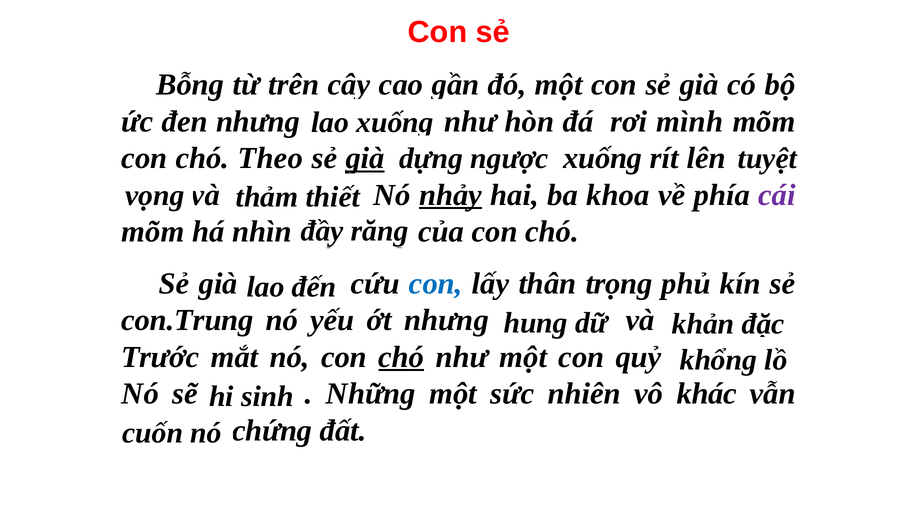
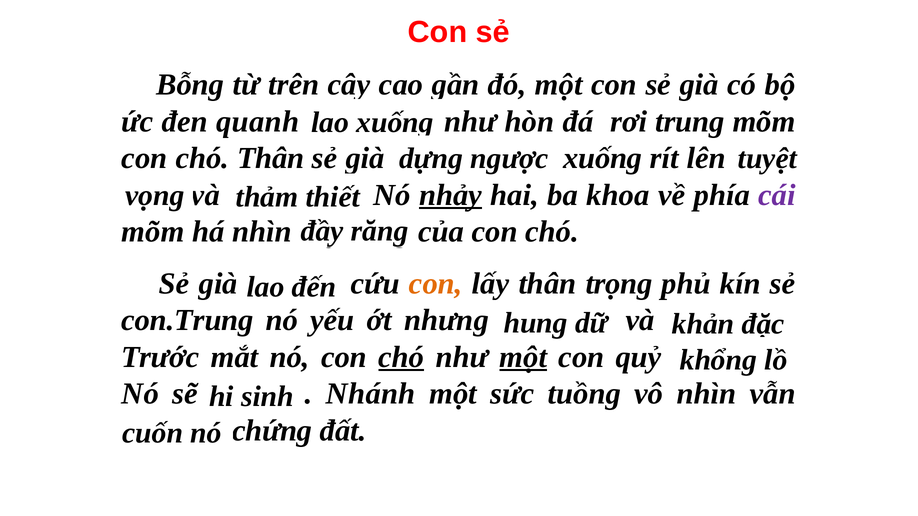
đen nhưng: nhưng -> quanh (258, 122)
mình: mình -> trung (690, 122)
chó Theo: Theo -> Thân (271, 158)
già underline: present -> none (365, 158)
con colour: blue -> orange (436, 284)
một underline: none -> present (523, 357)
Những: Những -> Nhánh (371, 394)
nhiên: nhiên -> tuồng (584, 394)
vô khác: khác -> nhìn (707, 394)
